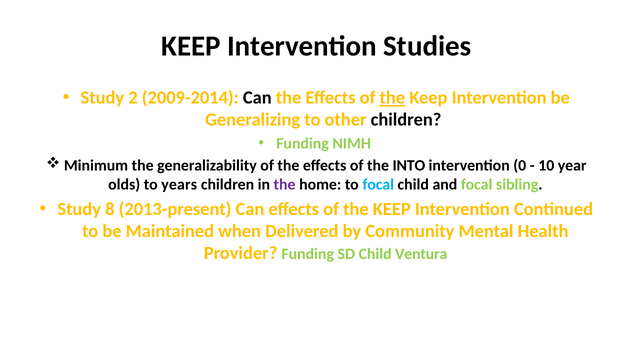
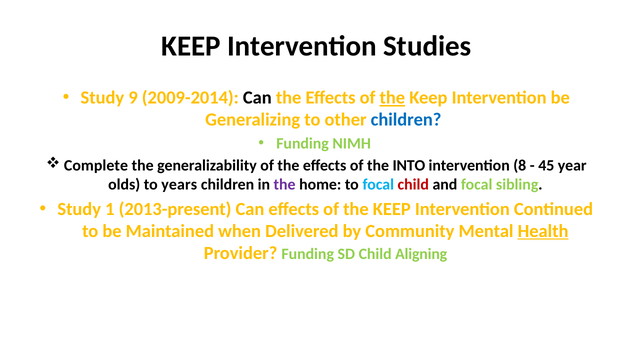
2: 2 -> 9 (133, 98)
children colour: black -> blue (406, 120)
Minimum: Minimum -> Complete (96, 166)
0: 0 -> 8 (520, 166)
10: 10 -> 45 (546, 166)
child colour: black -> red (413, 185)
8: 8 -> 1 (110, 209)
Health underline: none -> present (543, 231)
Ventura: Ventura -> Aligning (421, 254)
